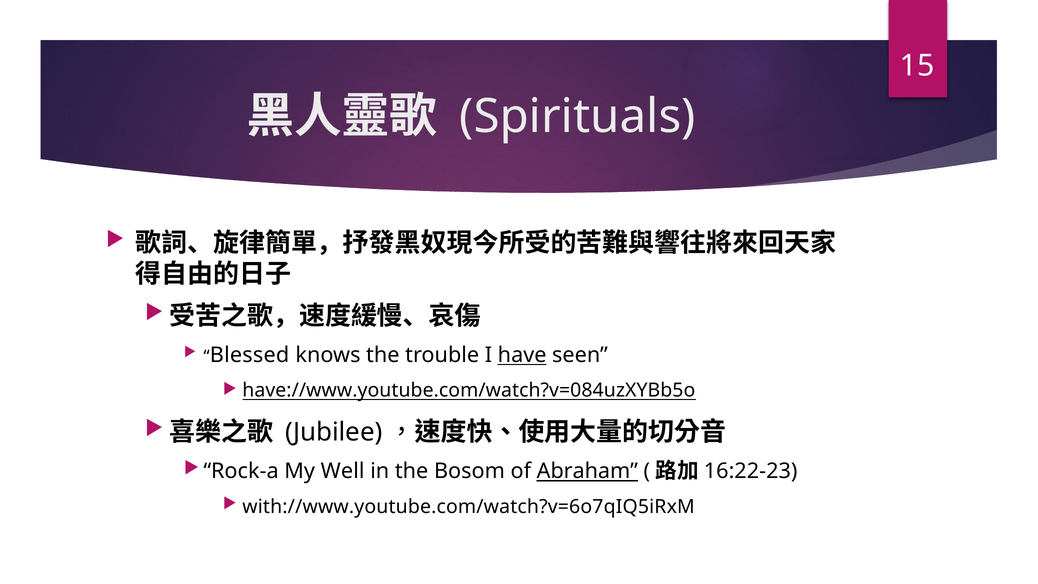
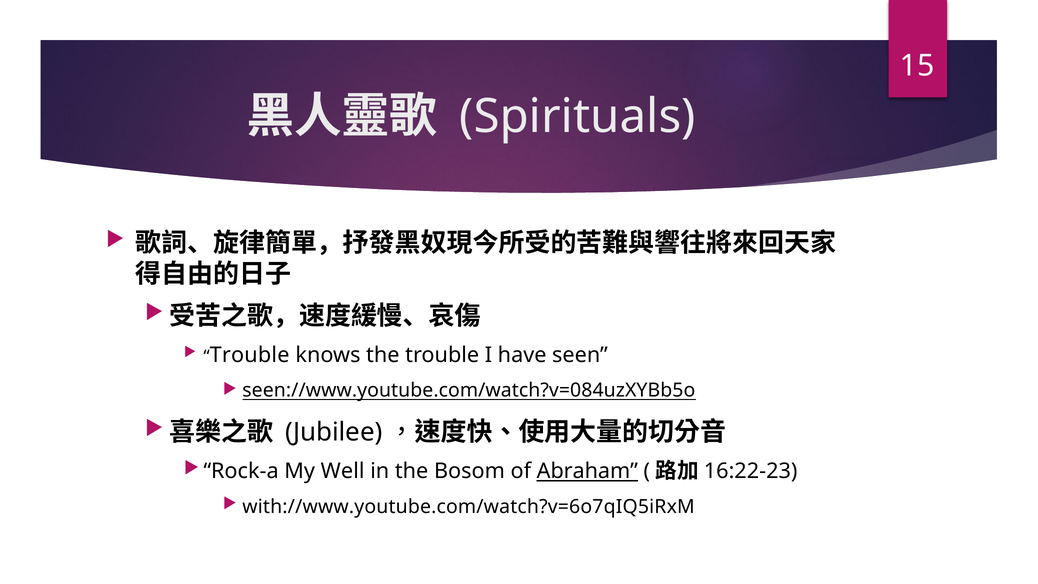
Blessed: Blessed -> Trouble (250, 355)
have underline: present -> none (522, 355)
have://www.youtube.com/watch?v=084uzXYBb5o: have://www.youtube.com/watch?v=084uzXYBb5o -> seen://www.youtube.com/watch?v=084uzXYBb5o (469, 390)
